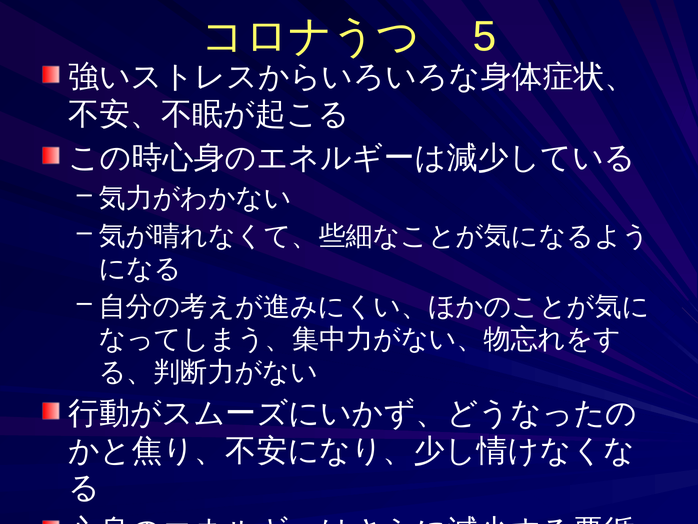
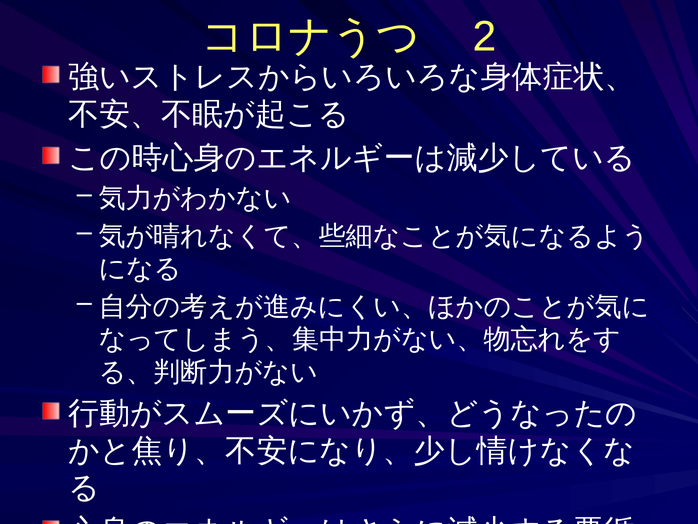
5: 5 -> 2 (485, 37)
